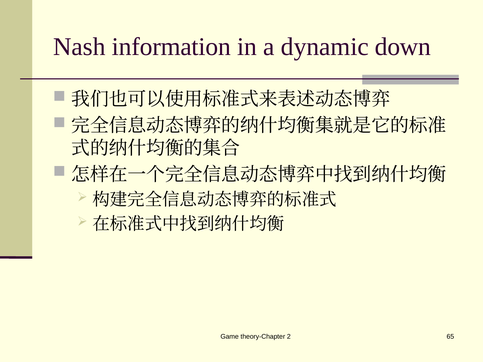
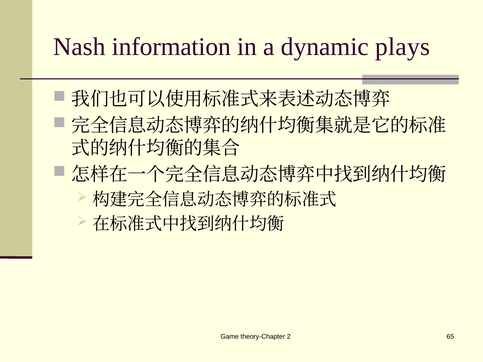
down: down -> plays (403, 47)
